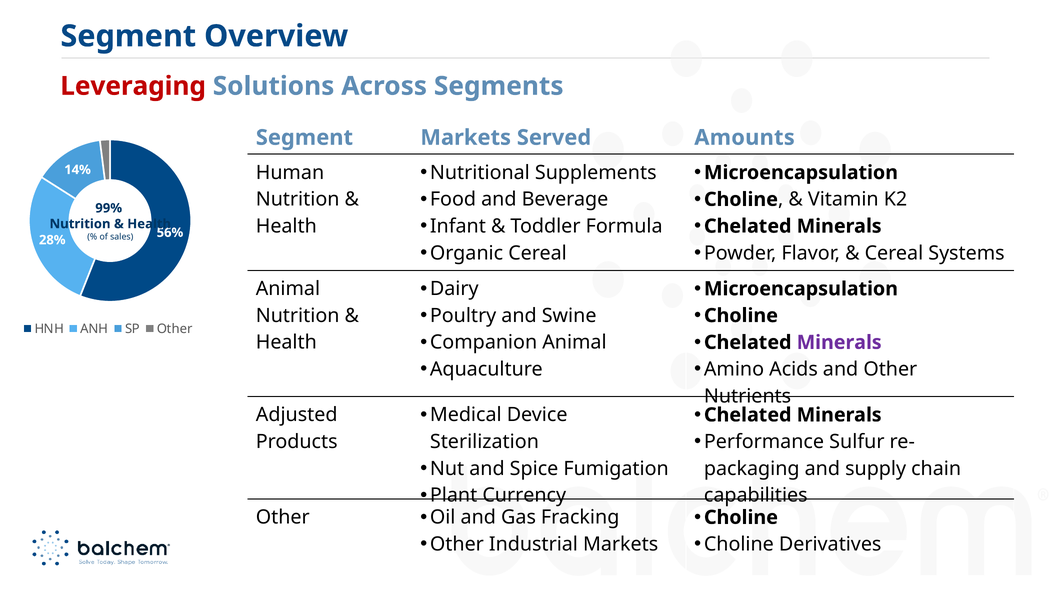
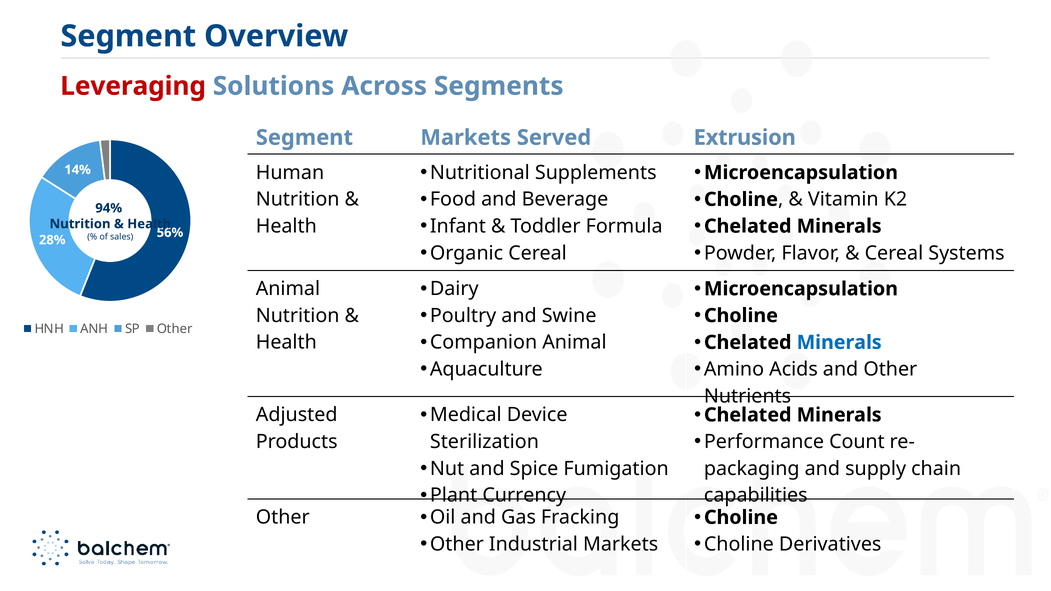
Amounts: Amounts -> Extrusion (745, 138)
99%: 99% -> 94% (109, 208)
Minerals colour: purple -> blue (839, 343)
Sulfur: Sulfur -> Count (857, 442)
